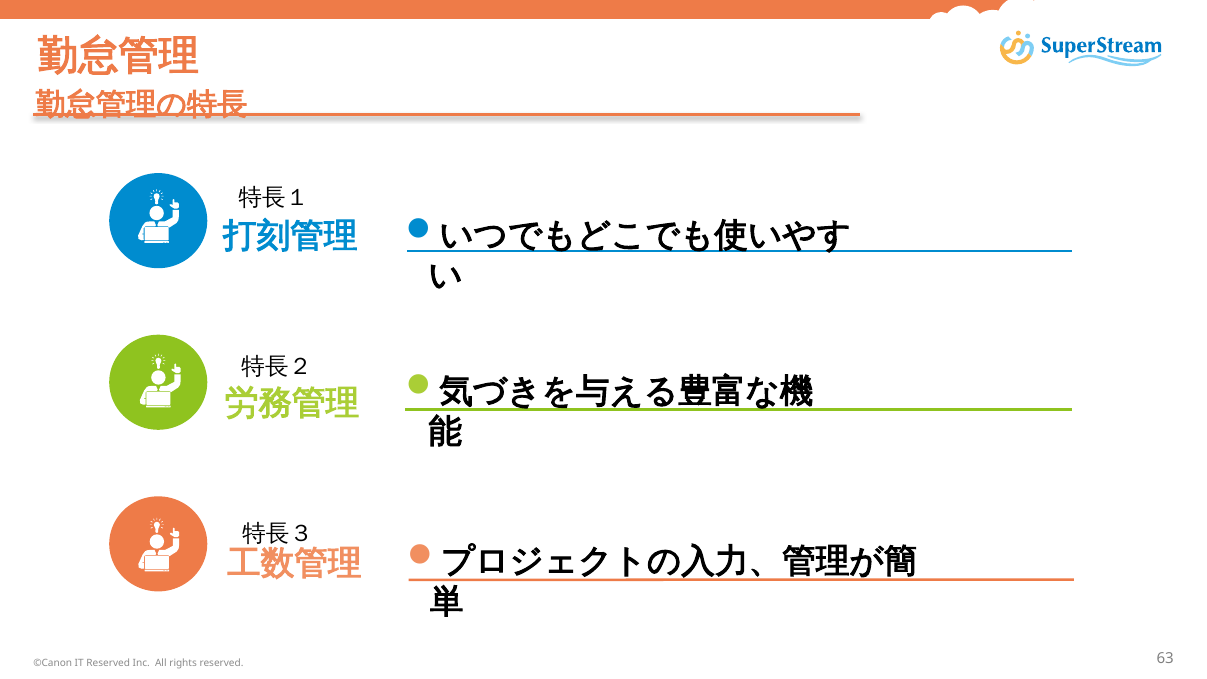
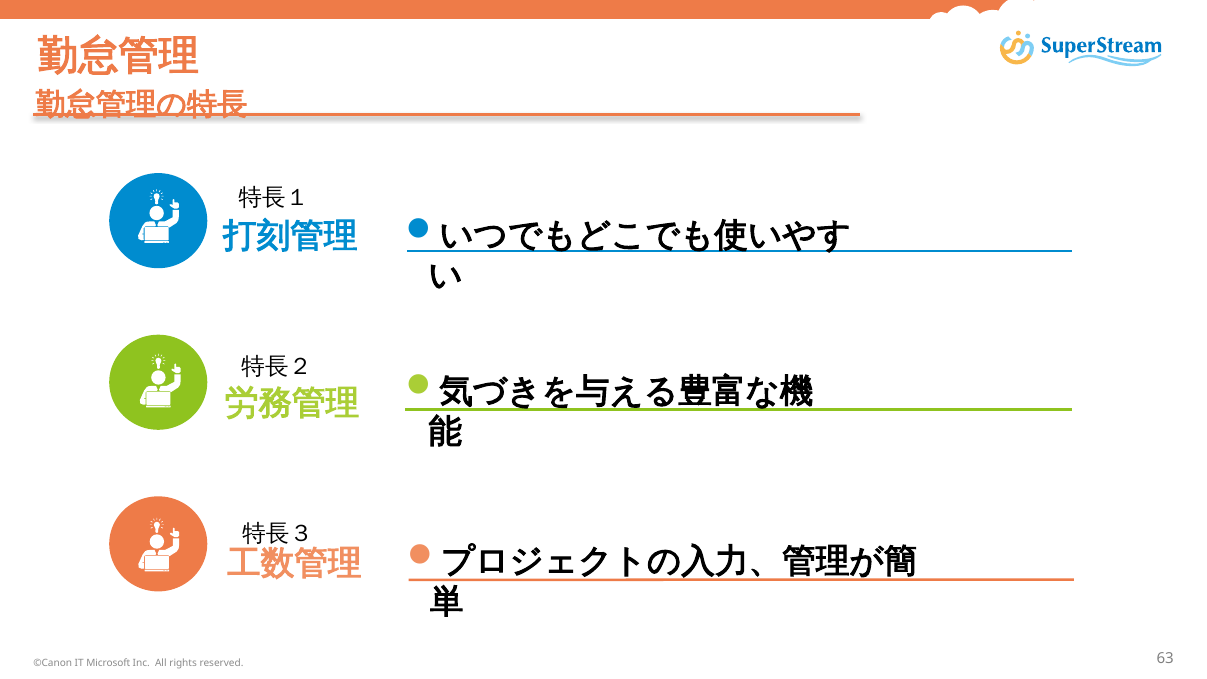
IT Reserved: Reserved -> Microsoft (108, 663)
